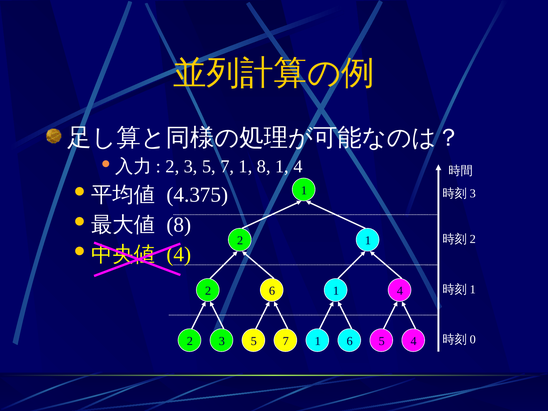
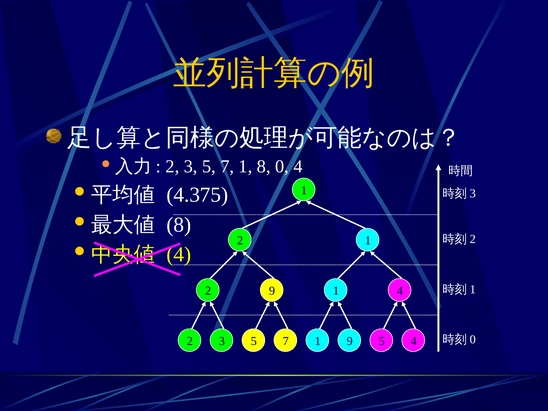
8 1: 1 -> 0 (282, 167)
2 6: 6 -> 9 (272, 291)
1 6: 6 -> 9 (350, 341)
